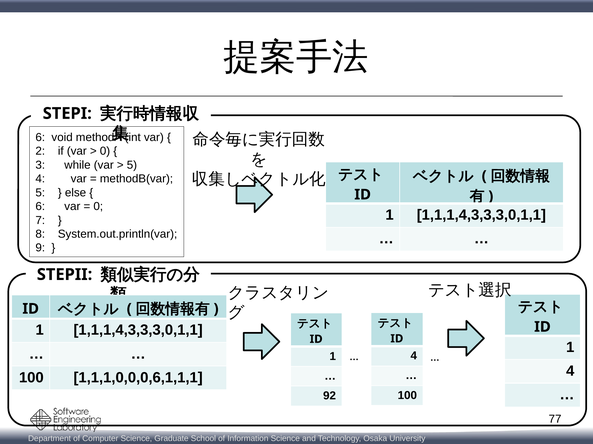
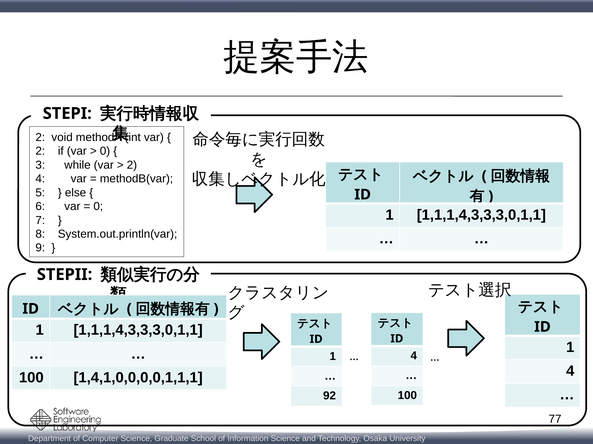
6: 6 -> 2 (40, 138)
5: 5 -> 2 (132, 165)
1,1,1,0,0,0,6,1,1,1: 1,1,1,0,0,0,6,1,1,1 -> 1,4,1,0,0,0,0,1,1,1 (138, 378)
